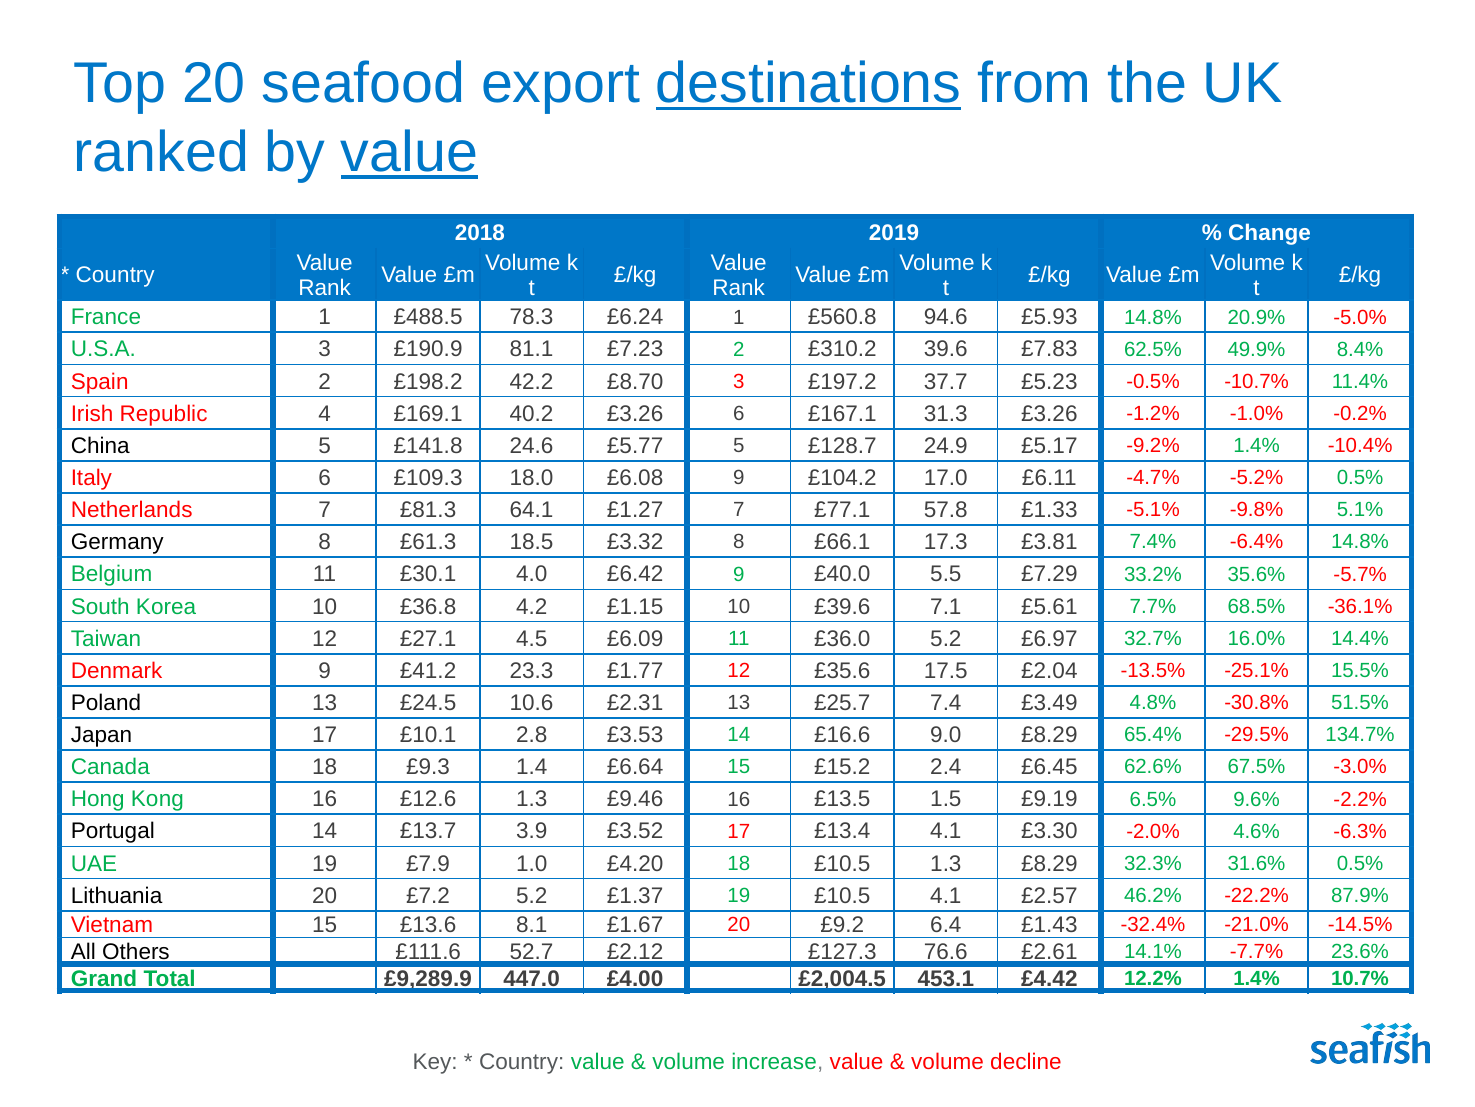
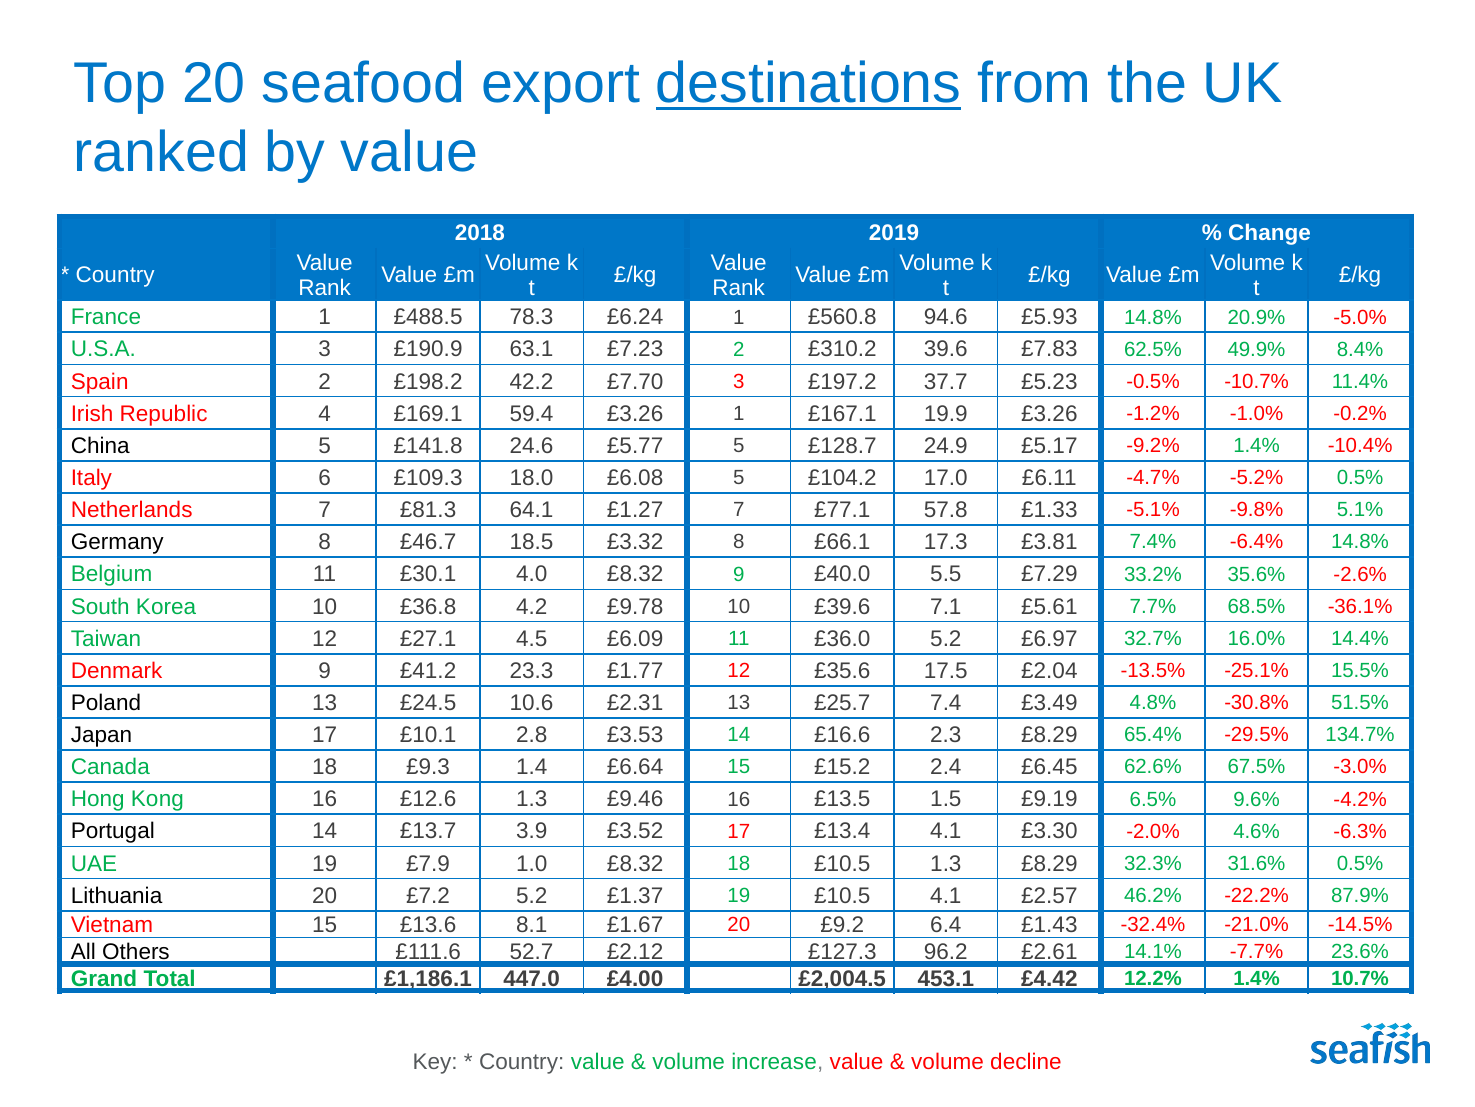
value underline: present -> none (410, 152)
81.1: 81.1 -> 63.1 (532, 349)
£8.70: £8.70 -> £7.70 (635, 381)
40.2: 40.2 -> 59.4 (532, 414)
£3.26 6: 6 -> 1 (739, 413)
31.3: 31.3 -> 19.9 (946, 414)
£6.08 9: 9 -> 5 (739, 478)
£61.3: £61.3 -> £46.7 (428, 542)
4.0 £6.42: £6.42 -> £8.32 (635, 574)
-5.7%: -5.7% -> -2.6% (1360, 574)
£1.15: £1.15 -> £9.78 (635, 606)
9.0: 9.0 -> 2.3 (946, 735)
-2.2%: -2.2% -> -4.2% (1360, 799)
1.0 £4.20: £4.20 -> £8.32 (635, 863)
76.6: 76.6 -> 96.2 (946, 951)
£9,289.9: £9,289.9 -> £1,186.1 (428, 978)
